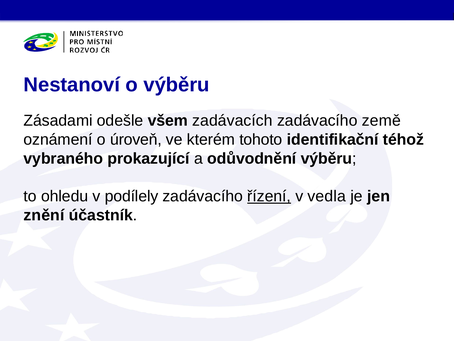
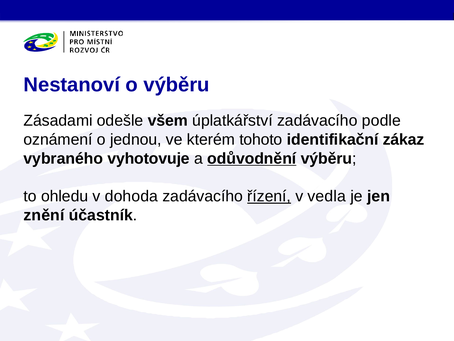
zadávacích: zadávacích -> úplatkářství (233, 120)
země: země -> podle (381, 120)
úroveň: úroveň -> jednou (136, 139)
téhož: téhož -> zákaz (404, 139)
prokazující: prokazující -> vyhotovuje (149, 158)
odůvodnění underline: none -> present (252, 158)
podílely: podílely -> dohoda (131, 196)
